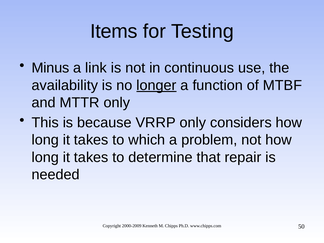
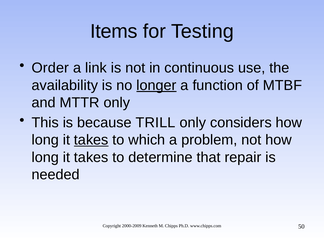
Minus: Minus -> Order (50, 68)
VRRP: VRRP -> TRILL (156, 123)
takes underline: none -> present (91, 140)
